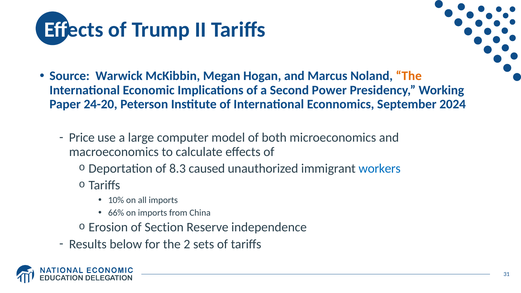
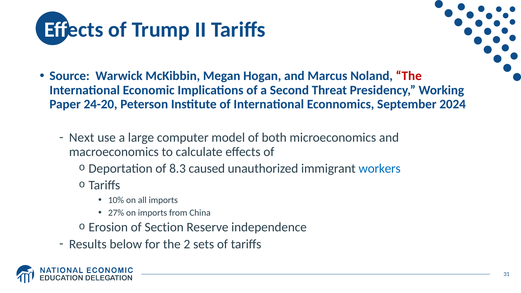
The colour: orange -> red (409, 76)
Power: Power -> Threat (329, 90)
Price: Price -> Next (82, 138)
66%: 66% -> 27% (116, 213)
